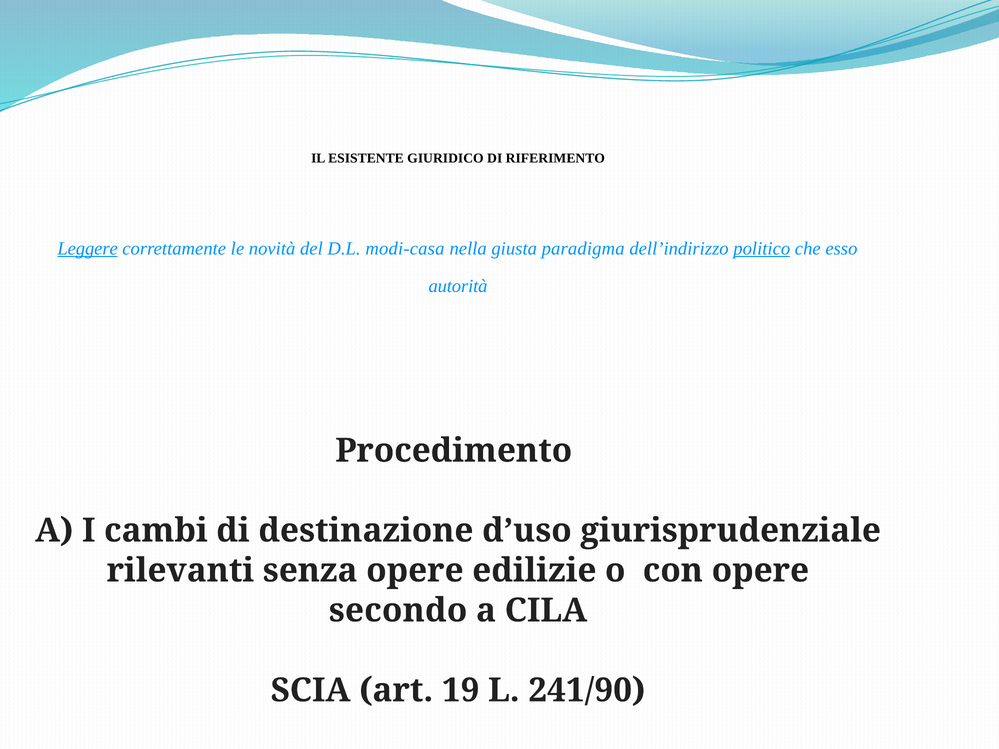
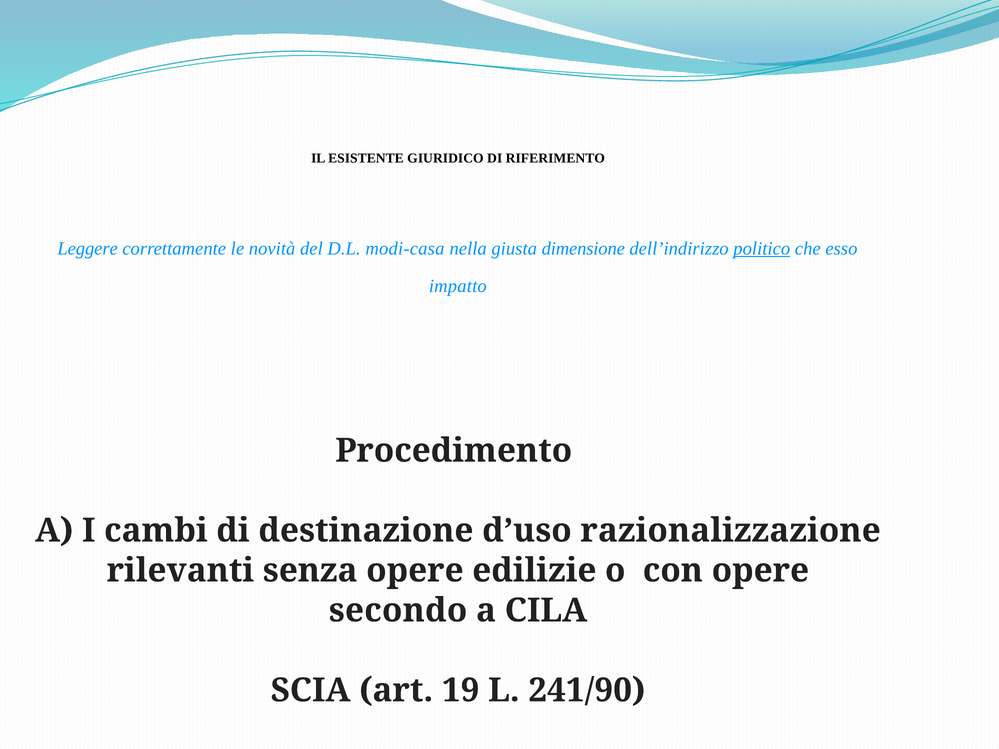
Leggere underline: present -> none (88, 249)
paradigma: paradigma -> dimensione (583, 249)
autorità: autorità -> impatto (458, 286)
giurisprudenziale: giurisprudenziale -> razionalizzazione (731, 531)
